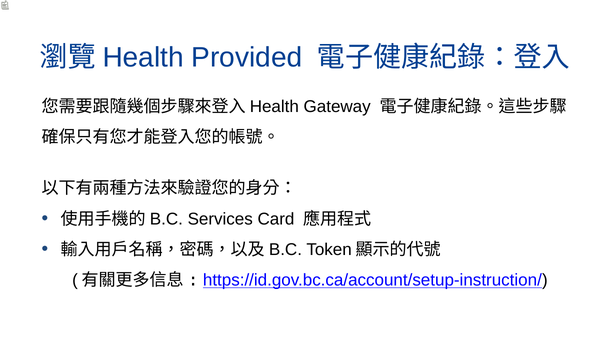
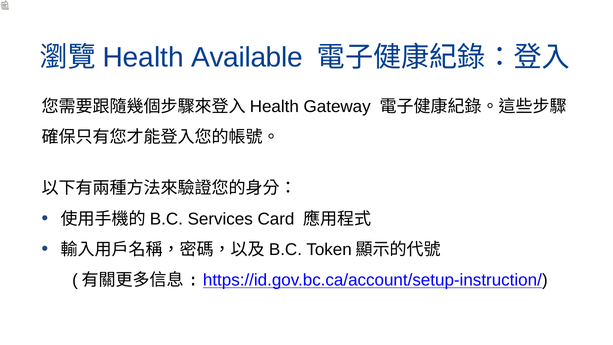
Provided: Provided -> Available (247, 58)
